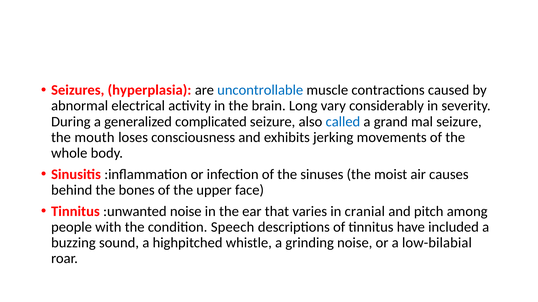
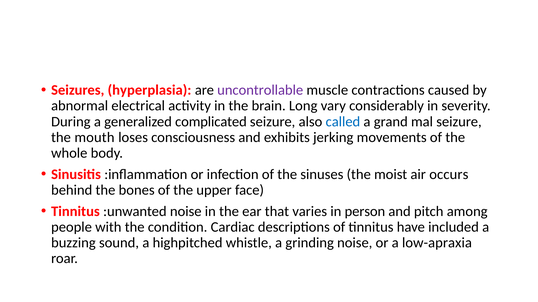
uncontrollable colour: blue -> purple (260, 90)
causes: causes -> occurs (449, 175)
cranial: cranial -> person (365, 212)
Speech: Speech -> Cardiac (233, 227)
low-bilabial: low-bilabial -> low-apraxia (437, 243)
